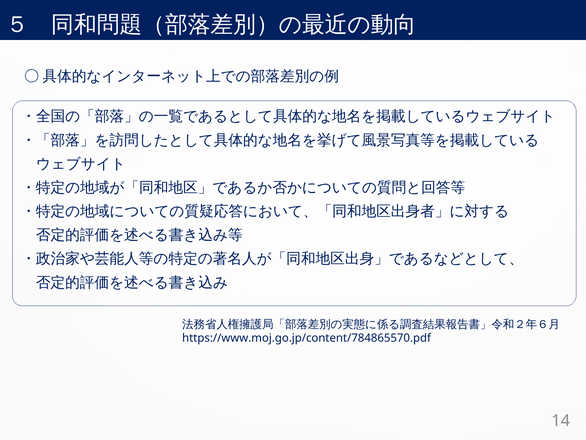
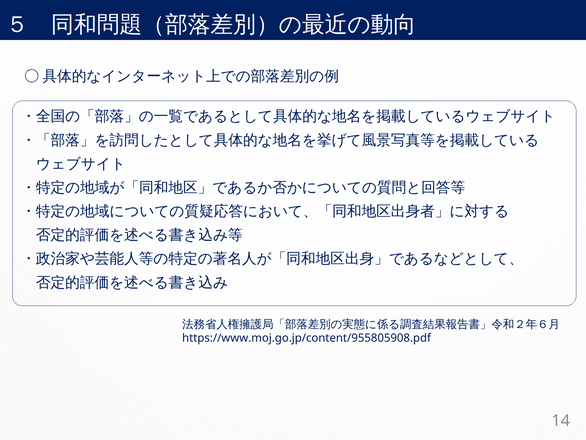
https://www.moj.go.jp/content/784865570.pdf: https://www.moj.go.jp/content/784865570.pdf -> https://www.moj.go.jp/content/955805908.pdf (307, 338)
